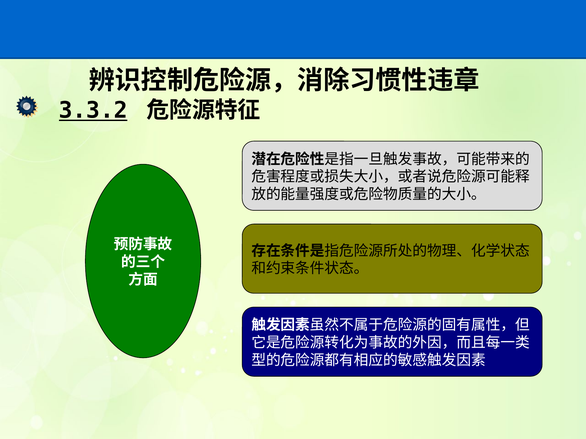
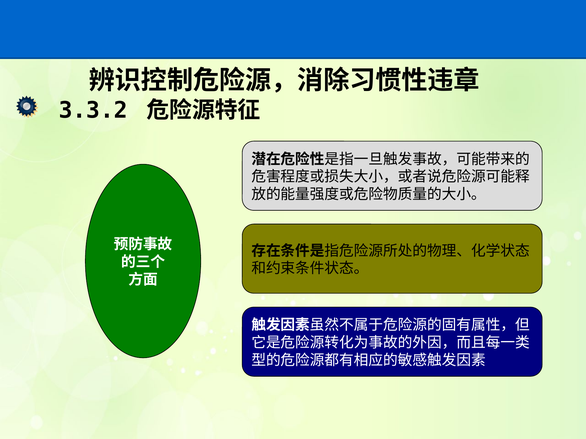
3.3.2 underline: present -> none (93, 111)
